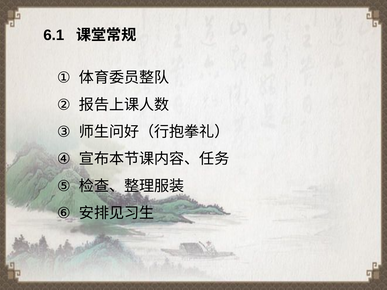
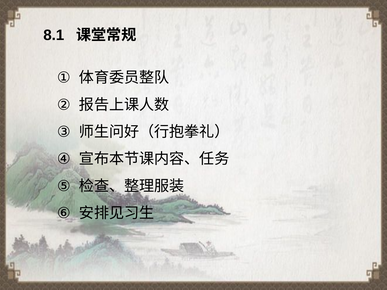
6.1: 6.1 -> 8.1 (54, 35)
